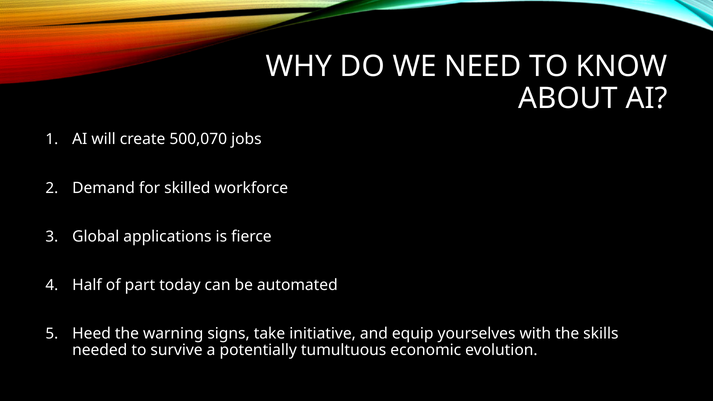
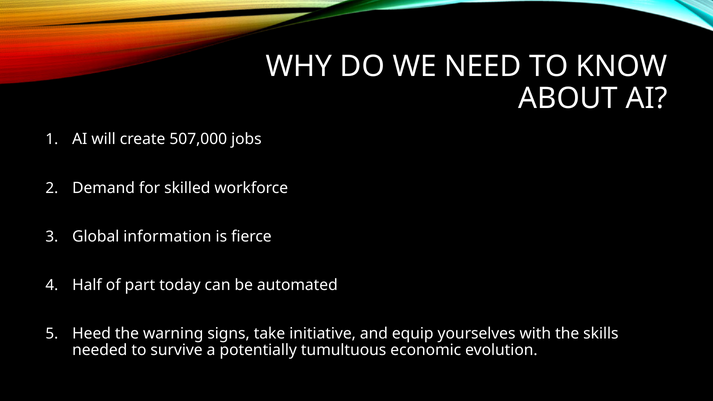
500,070: 500,070 -> 507,000 (198, 139)
applications: applications -> information (167, 236)
